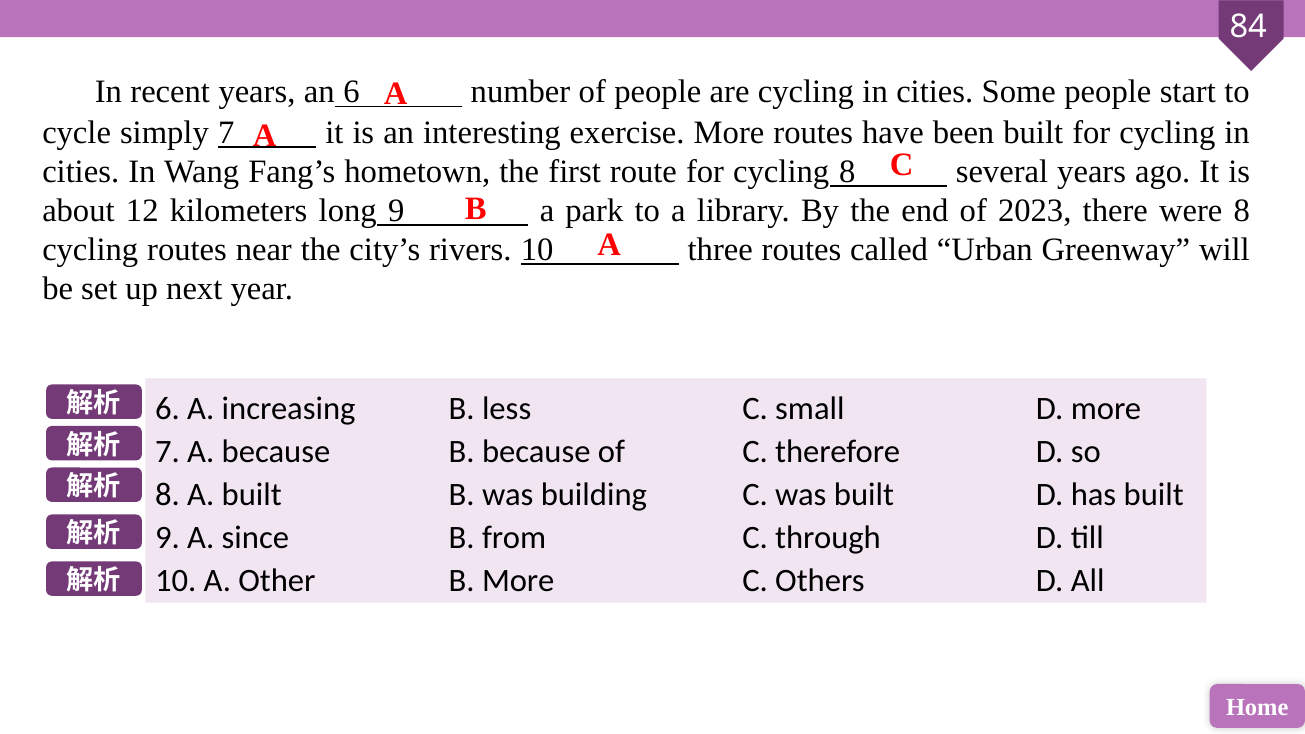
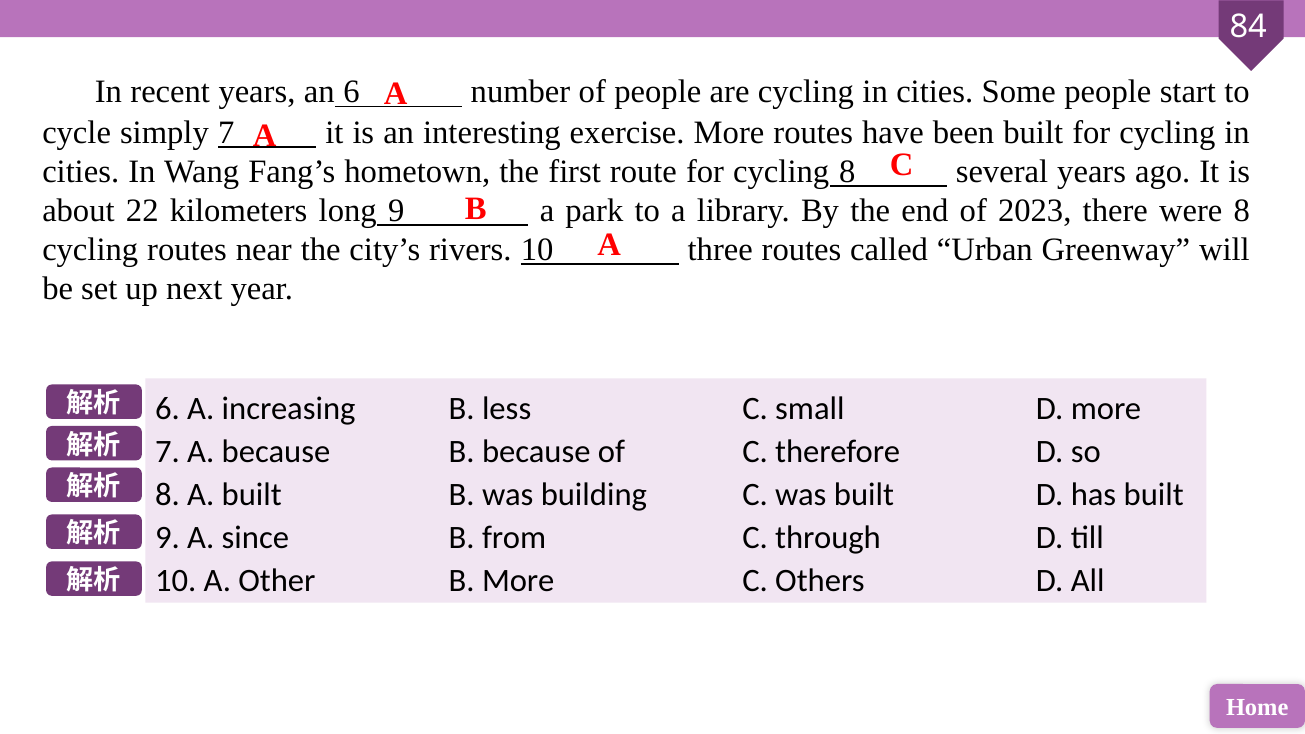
12: 12 -> 22 (142, 211)
